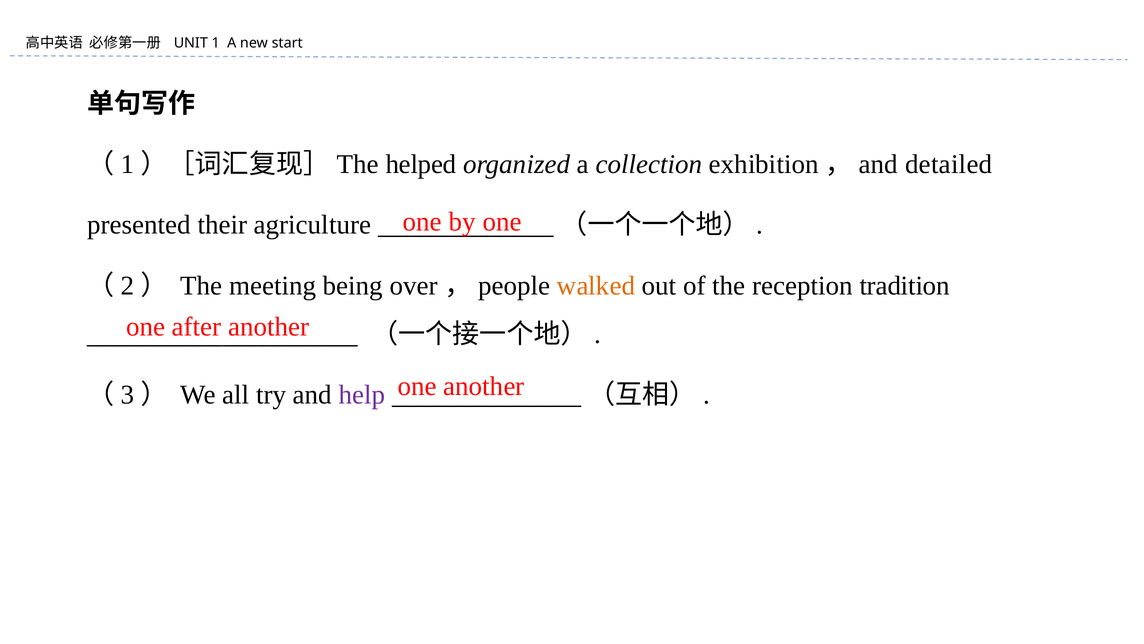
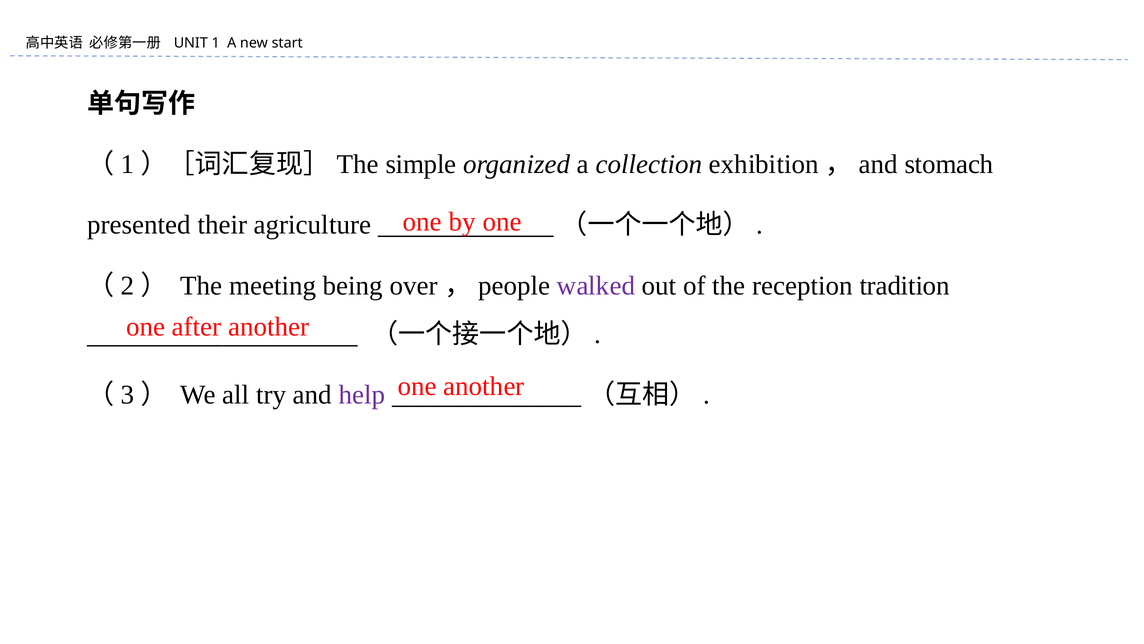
helped: helped -> simple (421, 164)
detailed: detailed -> stomach (949, 164)
walked colour: orange -> purple (596, 285)
